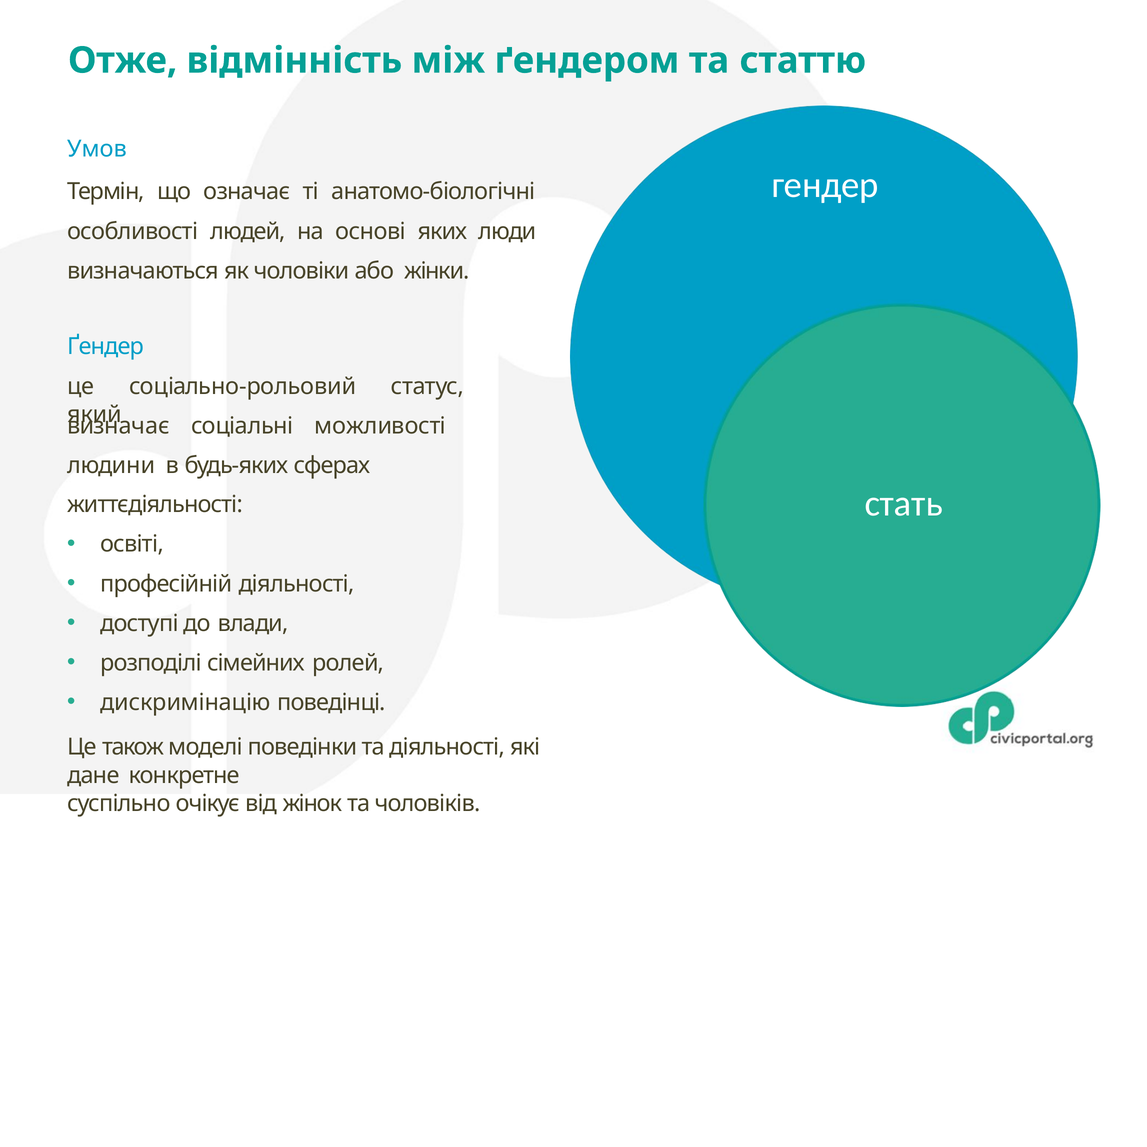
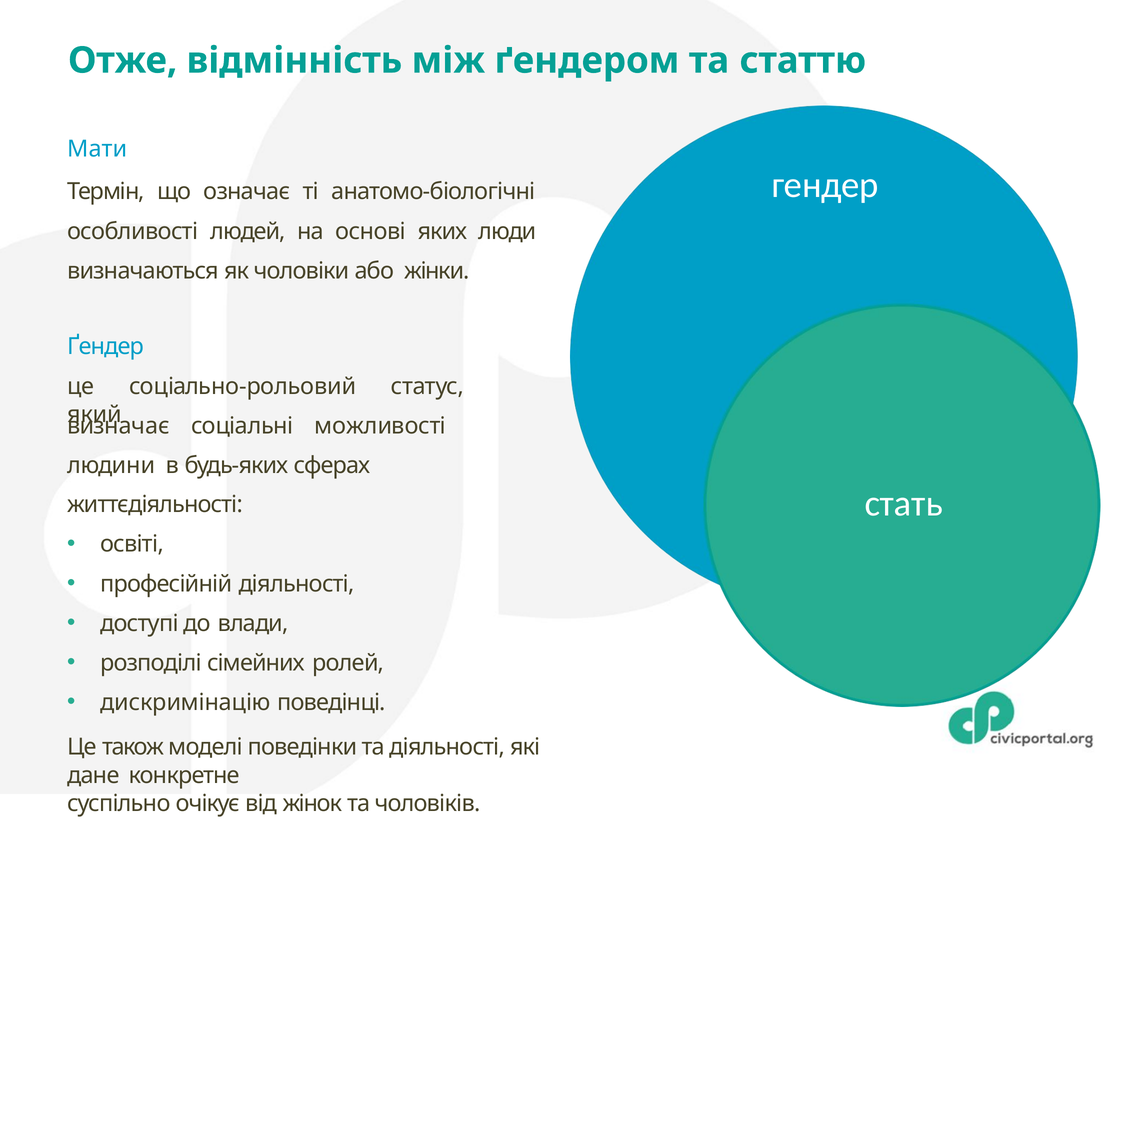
Умов: Умов -> Мати (97, 149)
